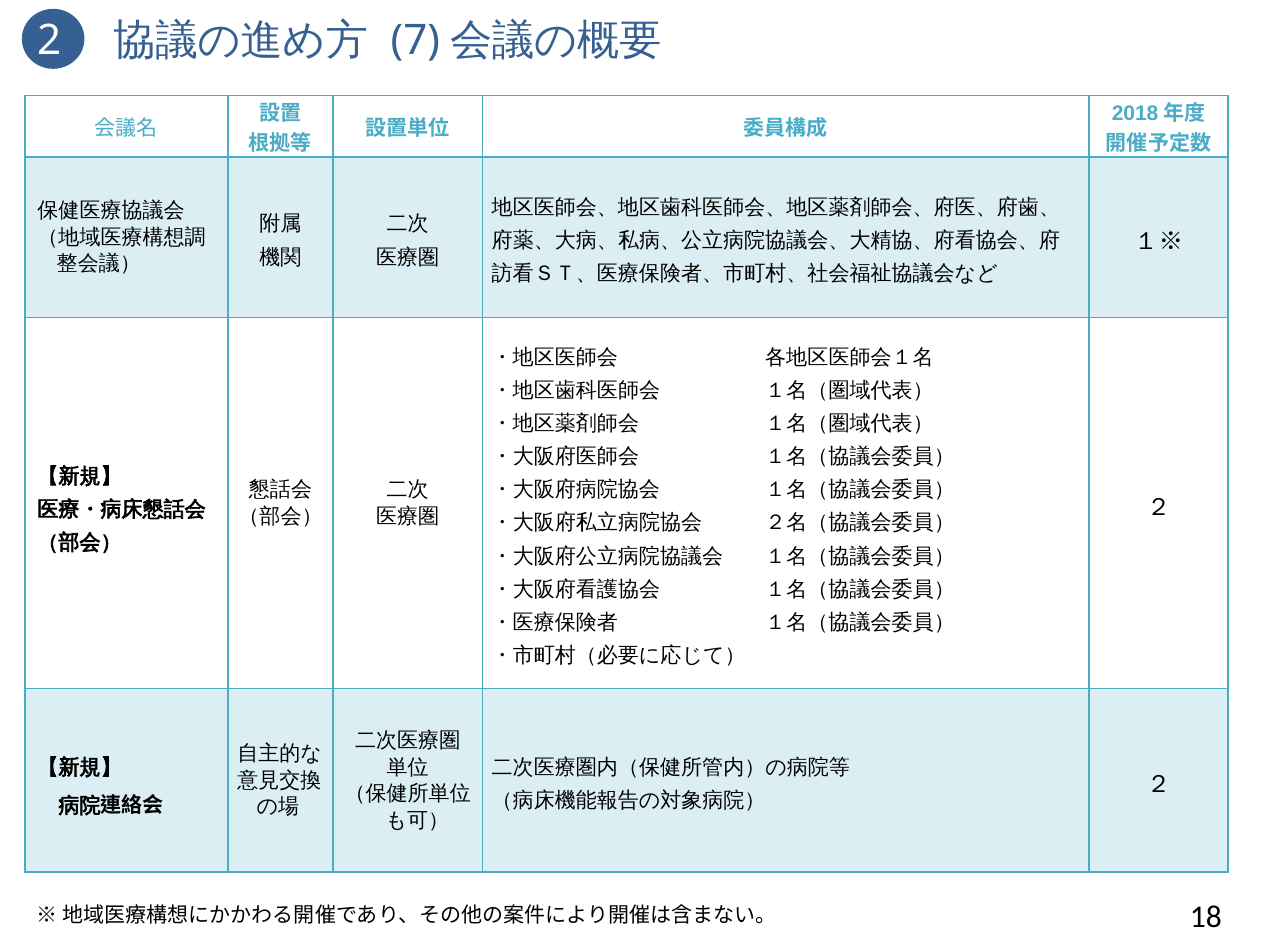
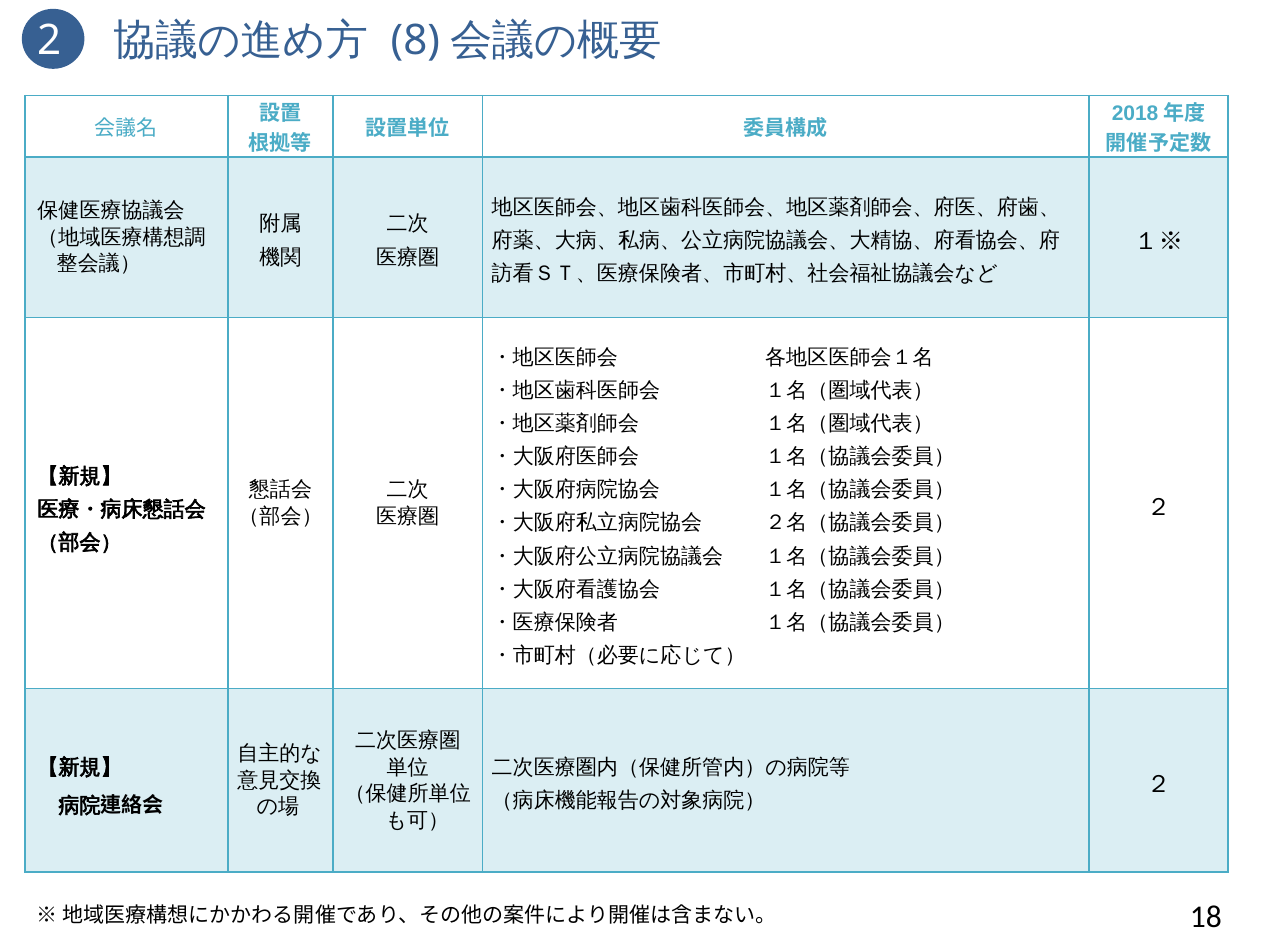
7: 7 -> 8 (415, 41)
